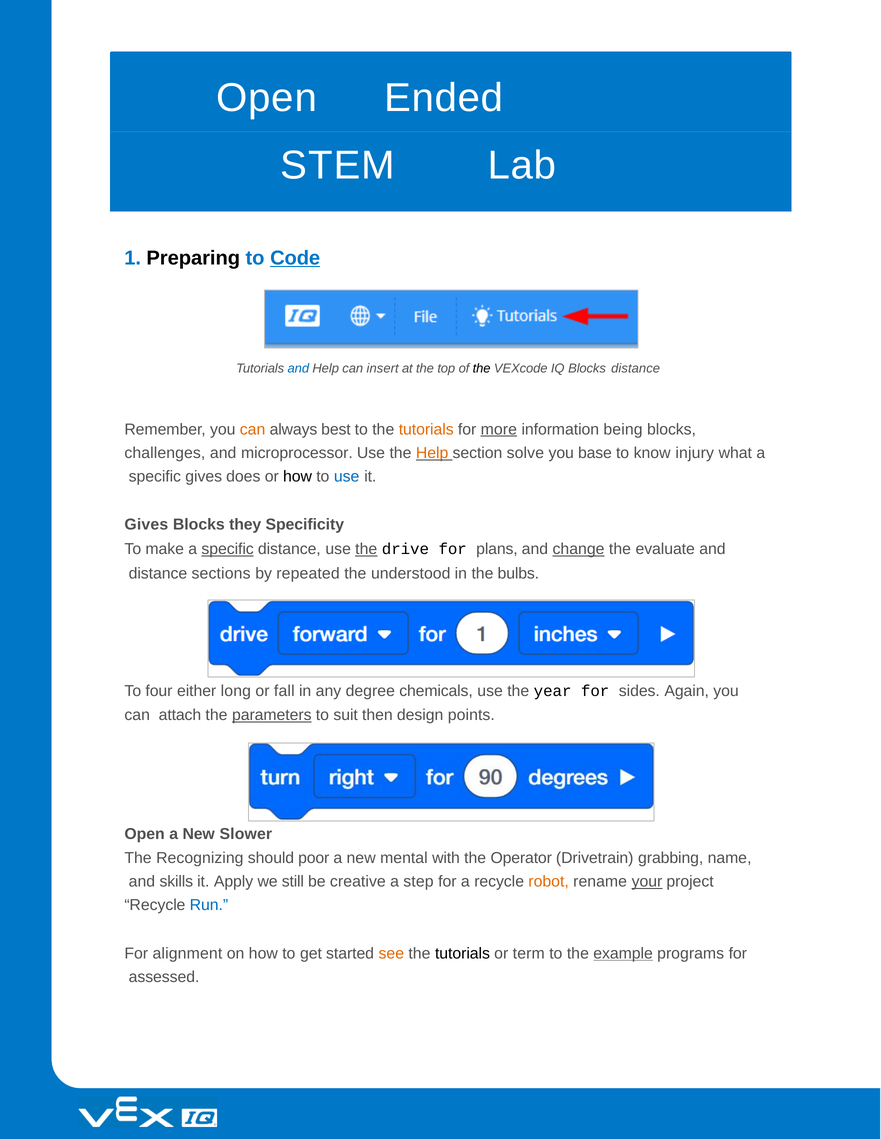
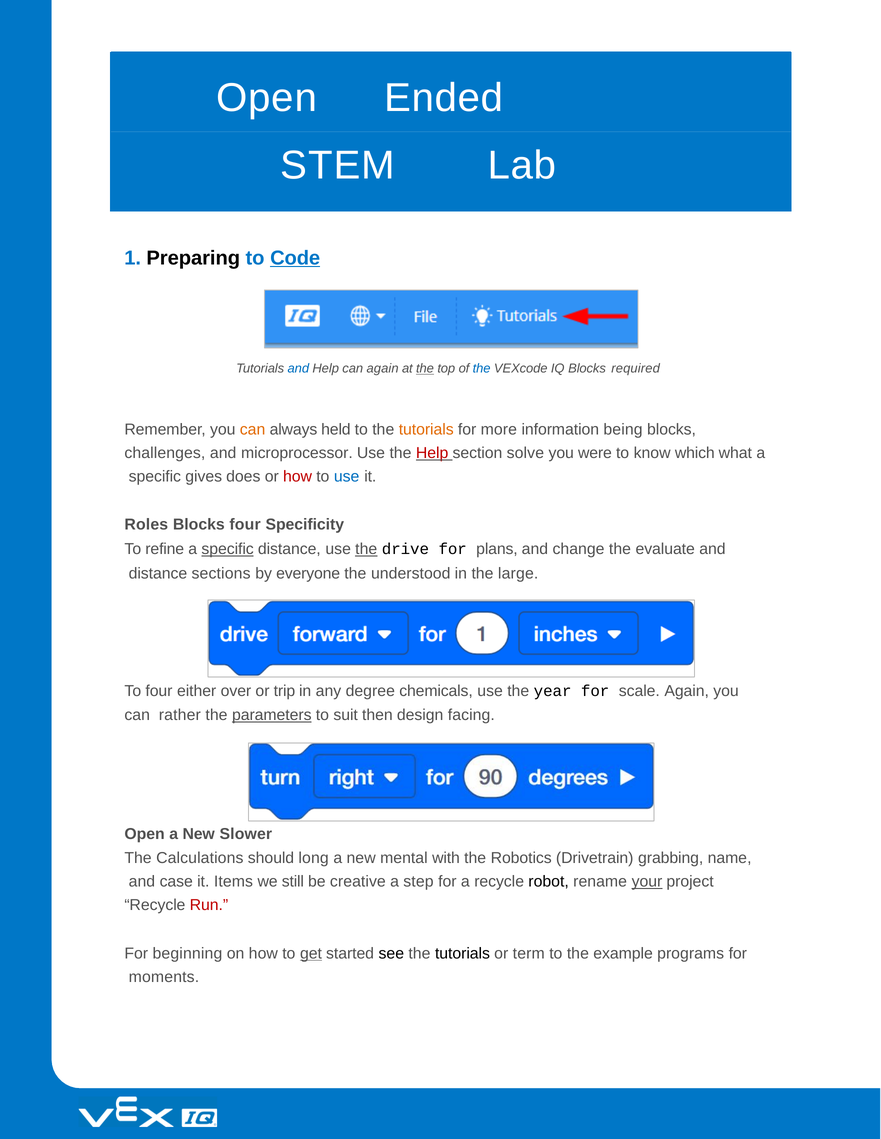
can insert: insert -> again (383, 369)
the underline: none -> present (425, 369)
the colour: black -> blue (482, 369)
Blocks distance: distance -> required (636, 369)
best: best -> held (336, 430)
more underline: present -> none (499, 430)
Help colour: orange -> red (432, 453)
base: base -> were (595, 453)
injury: injury -> which (695, 453)
how colour: black -> red (297, 477)
Gives: Gives -> Roles (146, 525)
Blocks they: they -> four (245, 525)
make: make -> refine (165, 550)
change underline: present -> none (579, 550)
repeated: repeated -> everyone (308, 574)
bulbs: bulbs -> large (518, 574)
long: long -> over (236, 692)
fall: fall -> trip (284, 692)
sides: sides -> scale (639, 692)
attach: attach -> rather (180, 716)
points: points -> facing (471, 716)
Recognizing: Recognizing -> Calculations (200, 859)
poor: poor -> long (314, 859)
Operator: Operator -> Robotics (521, 859)
skills: skills -> case (176, 882)
Apply: Apply -> Items (233, 882)
robot colour: orange -> black (549, 882)
Run colour: blue -> red (209, 906)
alignment: alignment -> beginning (187, 954)
get underline: none -> present (311, 954)
see colour: orange -> black (391, 954)
example underline: present -> none (623, 954)
assessed: assessed -> moments (164, 978)
